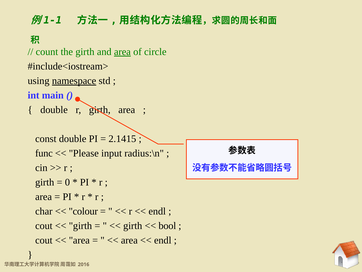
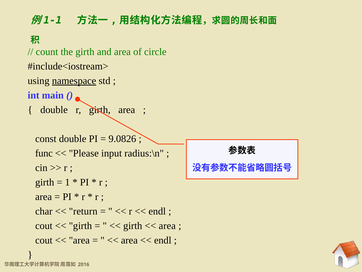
area underline: present -> none (122, 52)
2.1415: 2.1415 -> 9.0826 (122, 139)
0: 0 -> 1 (67, 182)
colour: colour -> return (83, 211)
bool: bool -> area (167, 225)
